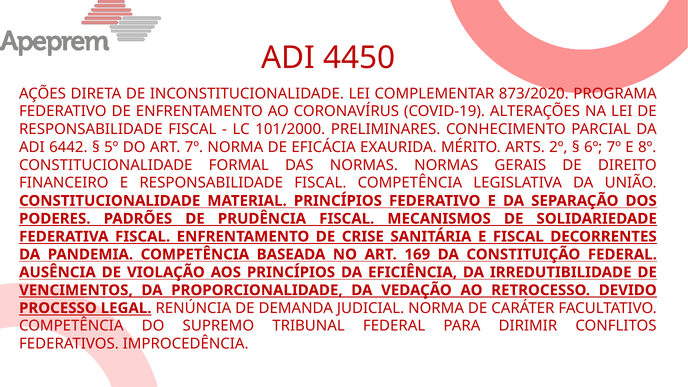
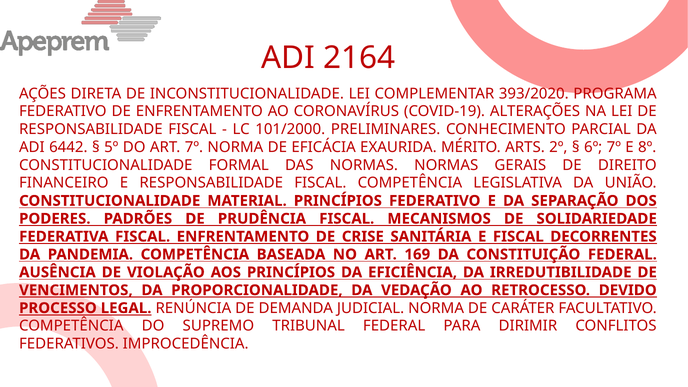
4450: 4450 -> 2164 (359, 58)
873/2020: 873/2020 -> 393/2020 (534, 94)
